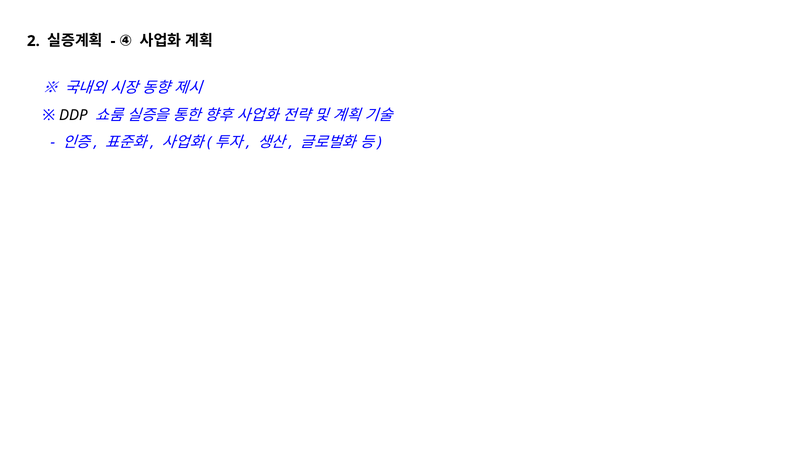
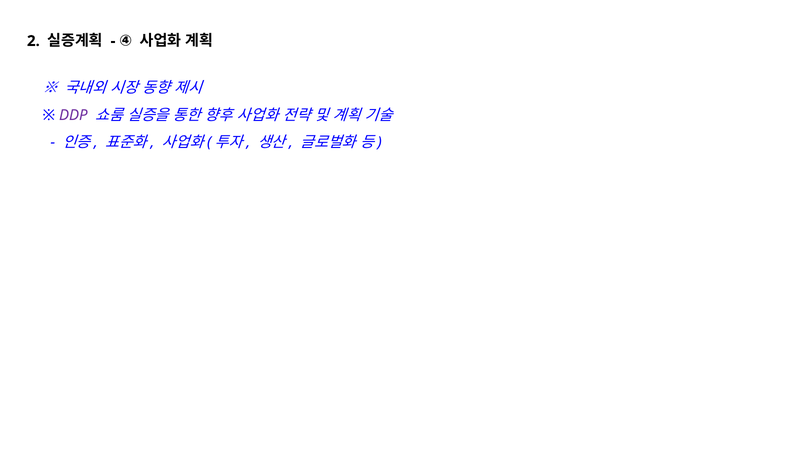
DDP colour: black -> purple (73, 115)
